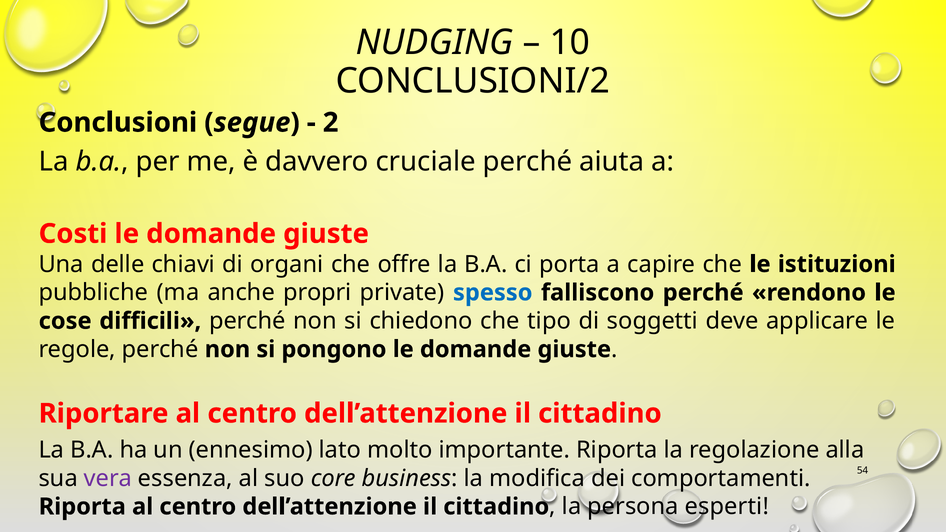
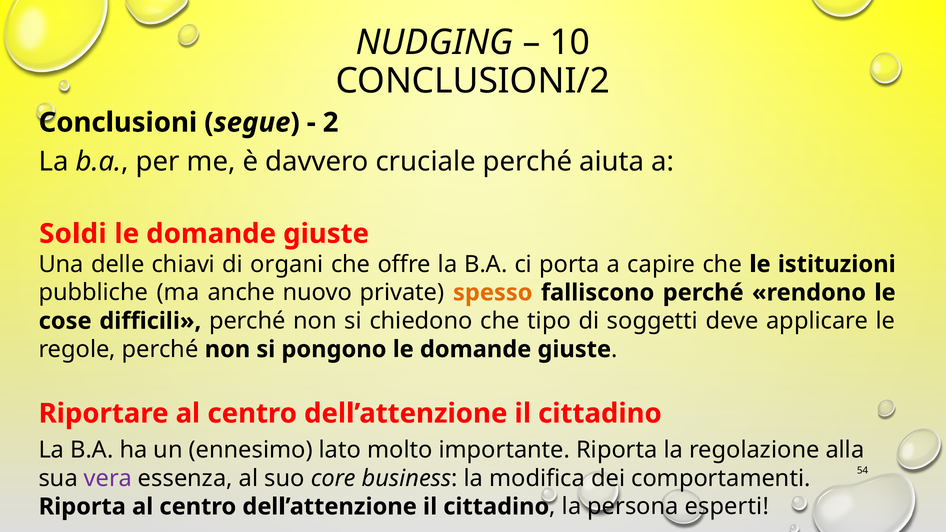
Costi: Costi -> Soldi (73, 234)
propri: propri -> nuovo (317, 293)
spesso colour: blue -> orange (493, 293)
